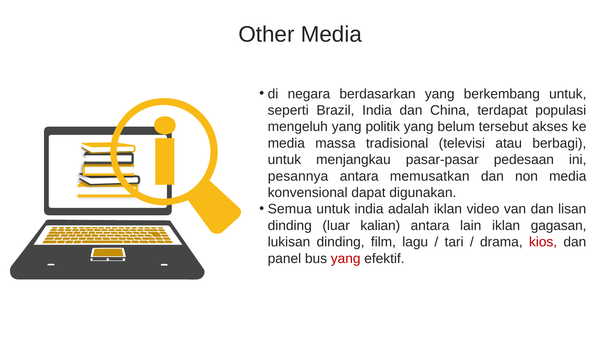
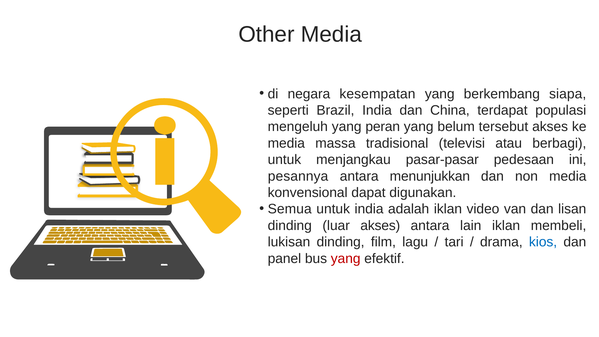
berdasarkan: berdasarkan -> kesempatan (377, 94)
berkembang untuk: untuk -> siapa (568, 94)
politik: politik -> peran (383, 127)
memusatkan: memusatkan -> menunjukkan (430, 176)
luar kalian: kalian -> akses (380, 226)
gagasan: gagasan -> membeli (559, 226)
kios colour: red -> blue (543, 242)
